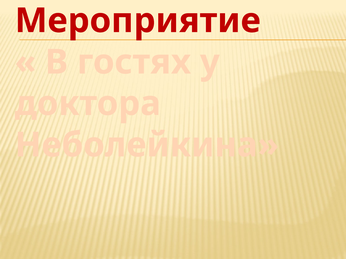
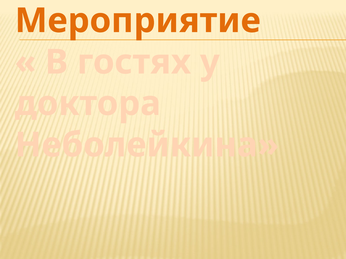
Мероприятие colour: red -> orange (138, 21)
